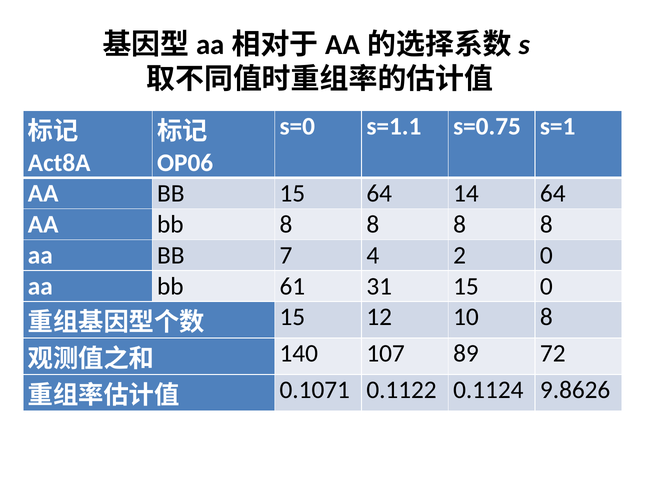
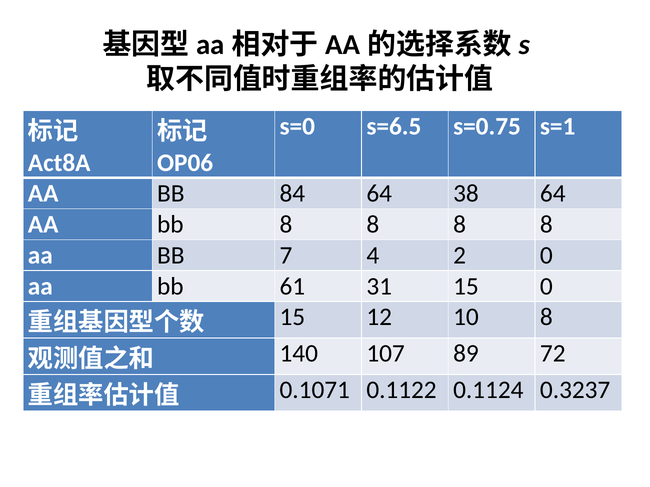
s=1.1: s=1.1 -> s=6.5 (394, 126)
BB 15: 15 -> 84 (292, 194)
14: 14 -> 38 (466, 194)
9.8626: 9.8626 -> 0.3237 (575, 391)
